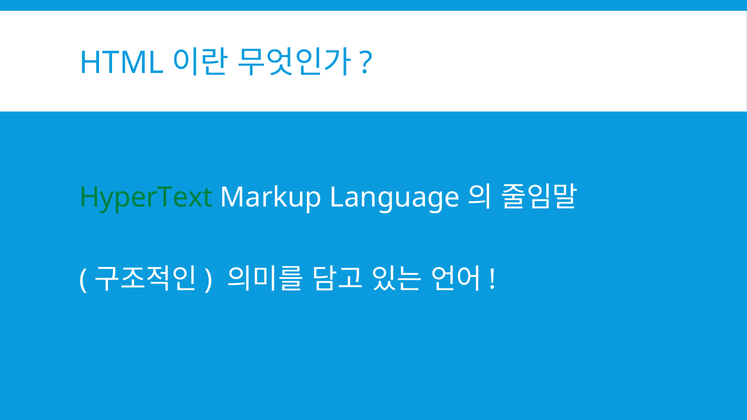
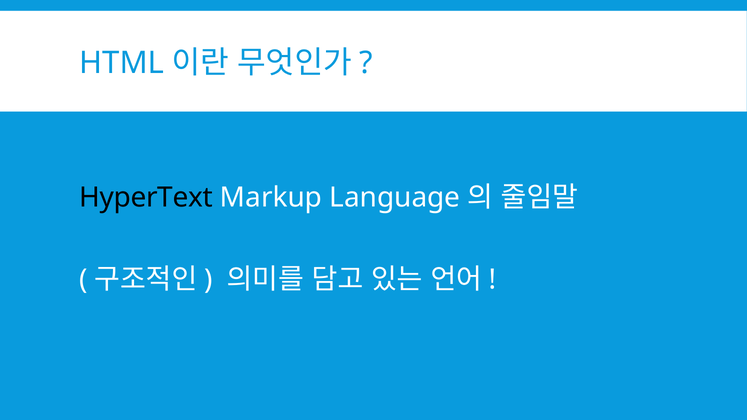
HyperText colour: green -> black (146, 197)
